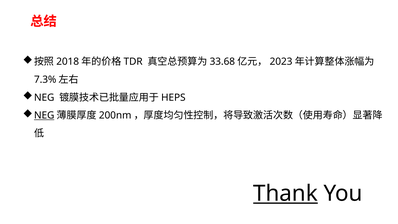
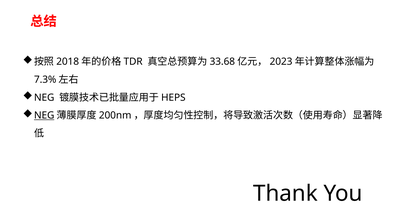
Thank underline: present -> none (285, 193)
